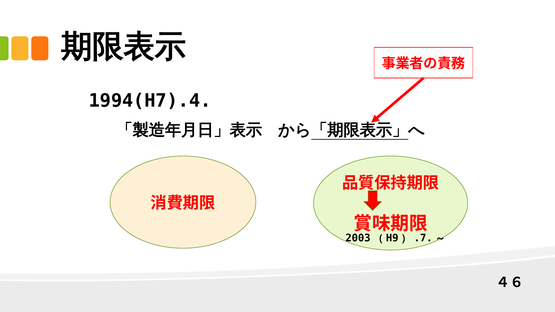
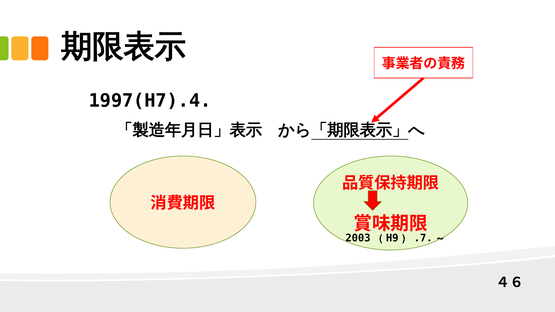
1994(H7).4: 1994(H7).4 -> 1997(H7).4 (150, 101)
